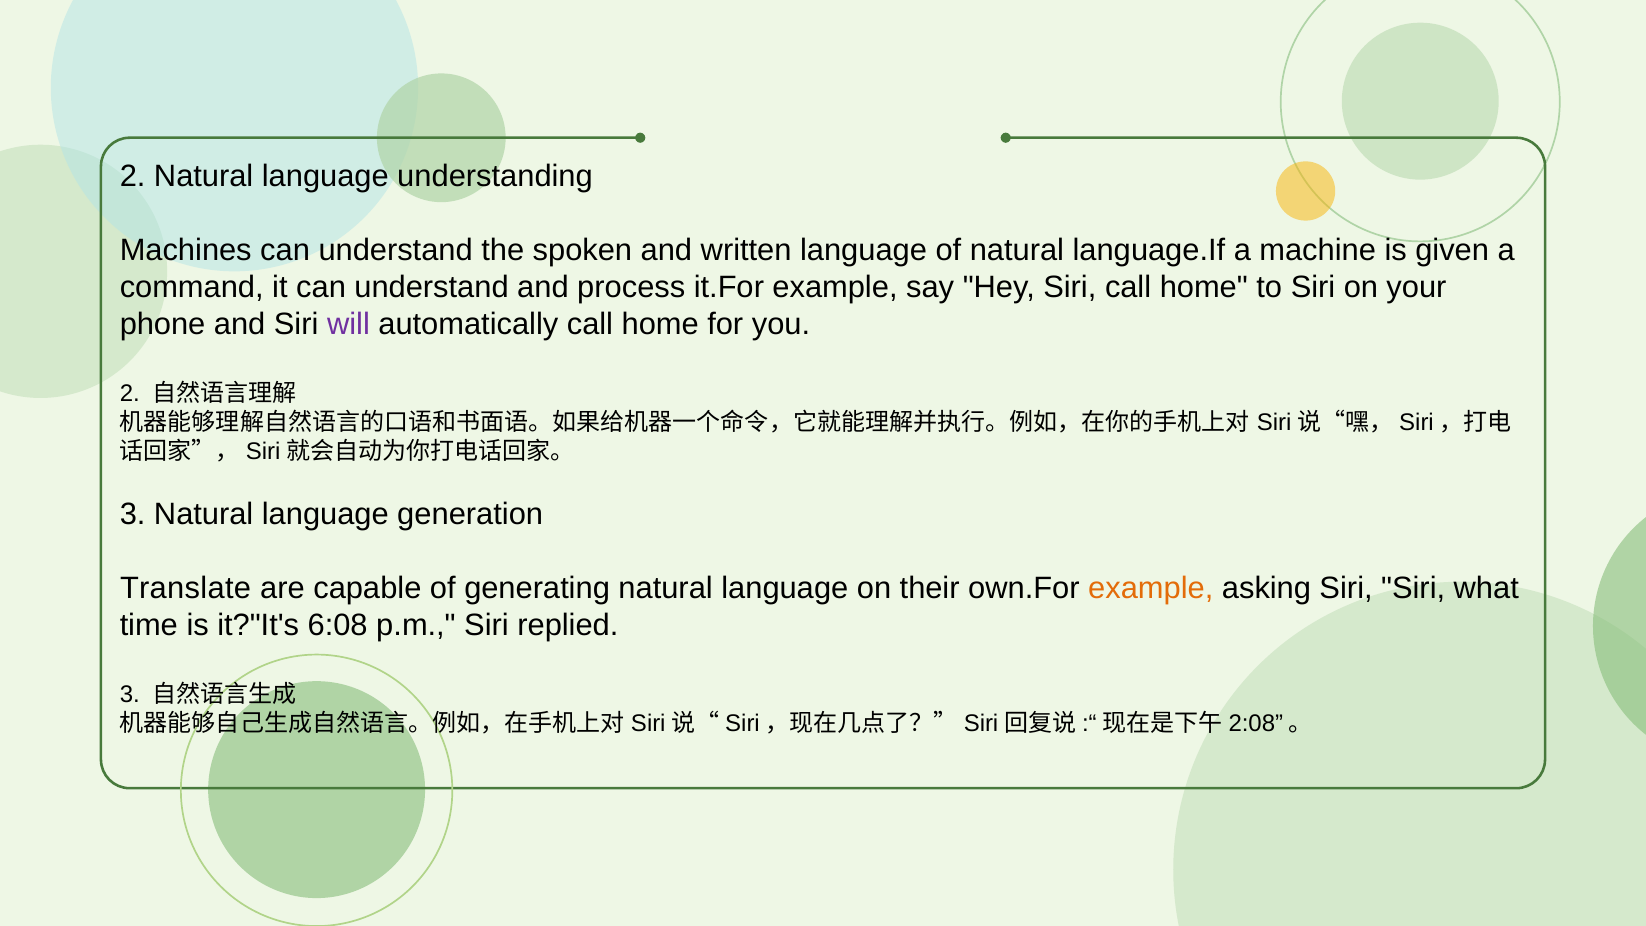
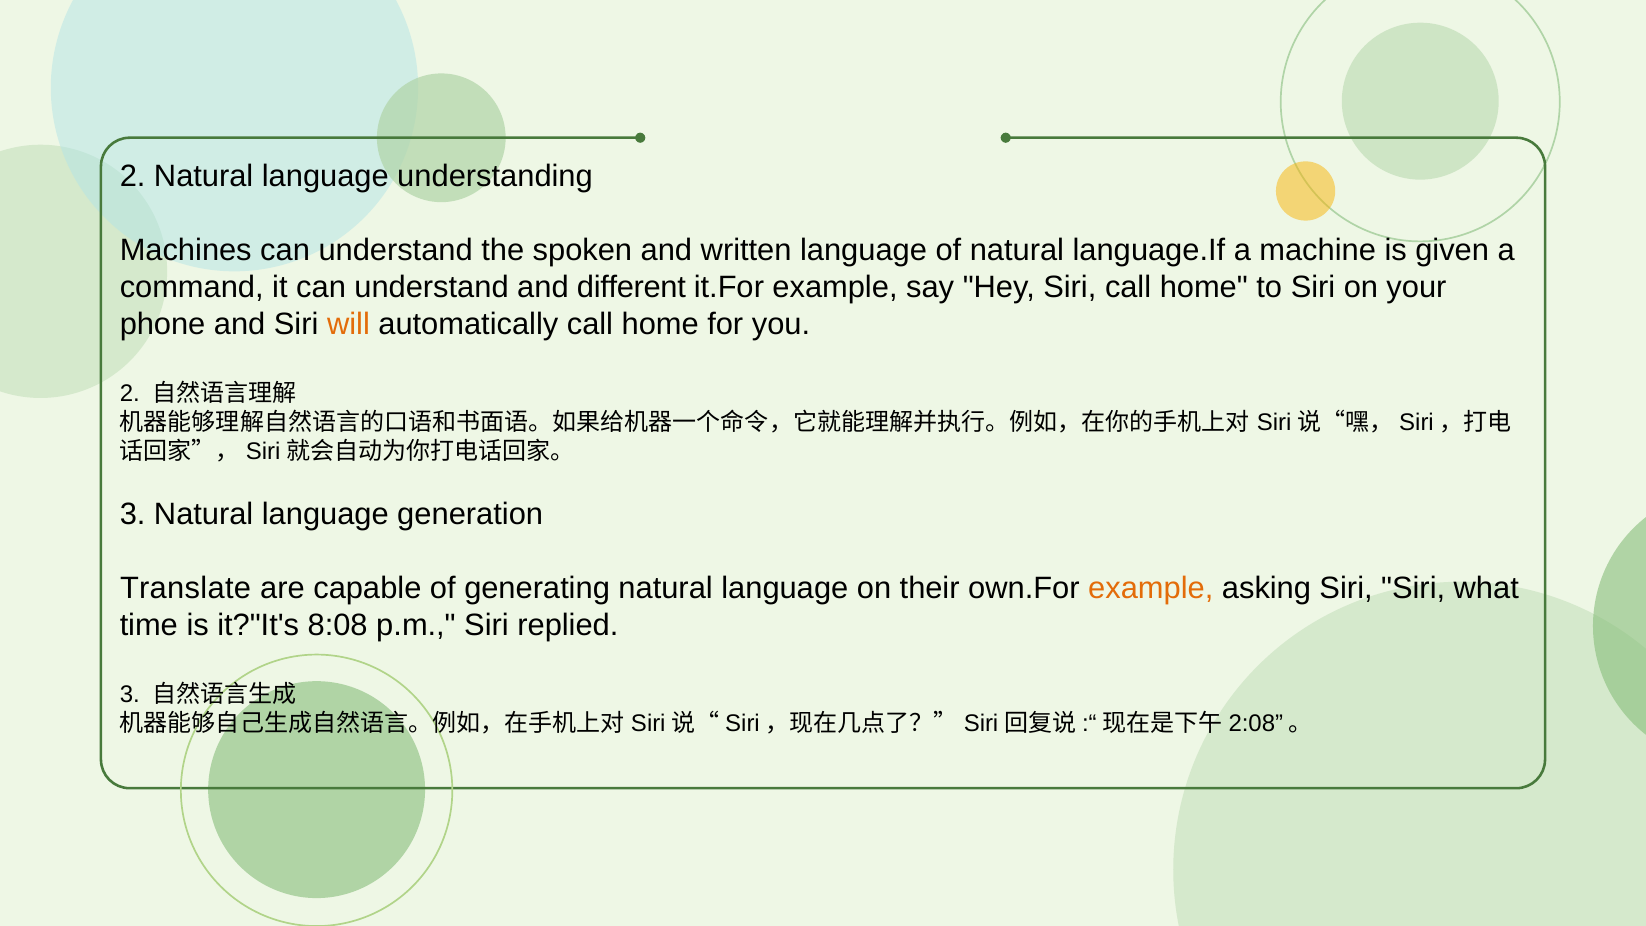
process: process -> different (631, 288)
will colour: purple -> orange (349, 325)
6:08: 6:08 -> 8:08 (338, 625)
